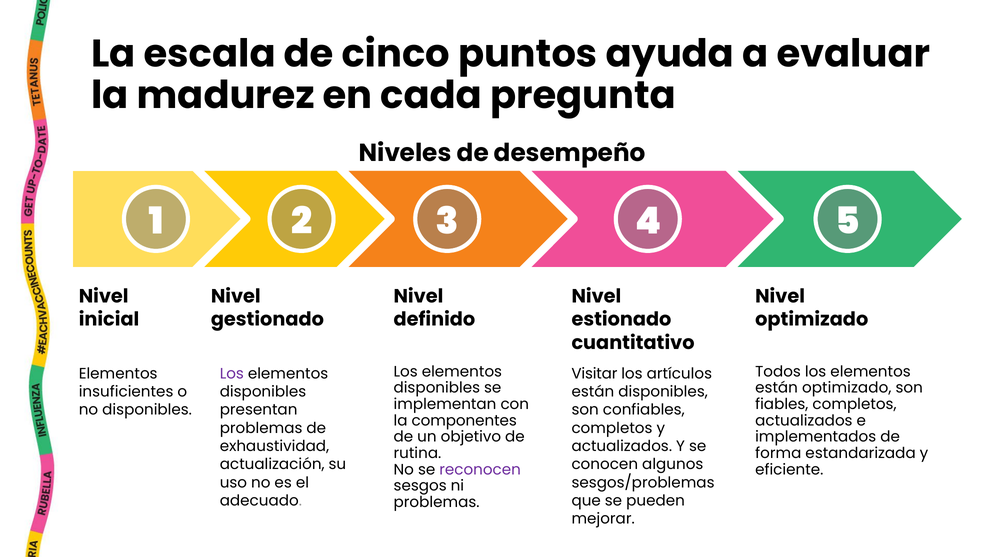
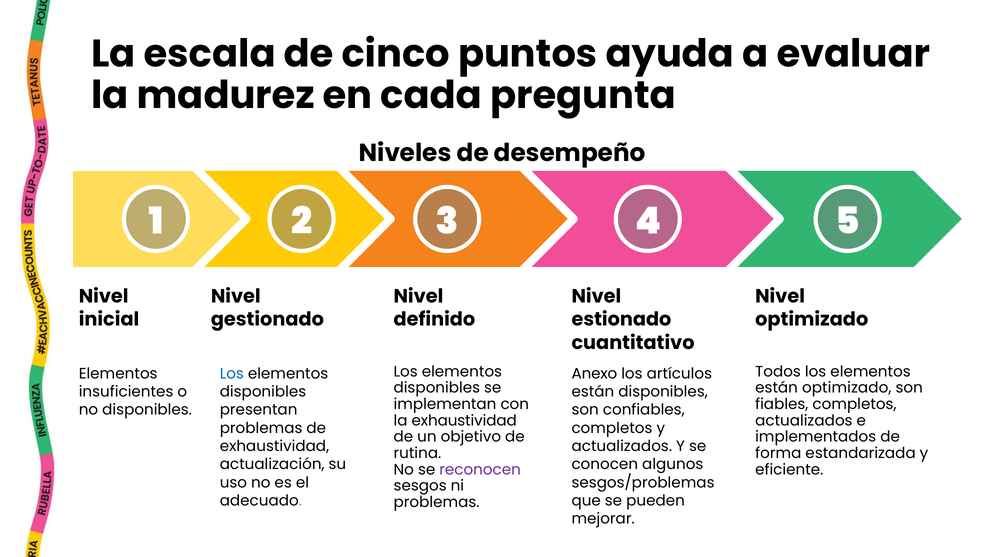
Los colour: purple -> blue (232, 374)
Visitar: Visitar -> Anexo (594, 374)
la componentes: componentes -> exhaustividad (464, 421)
